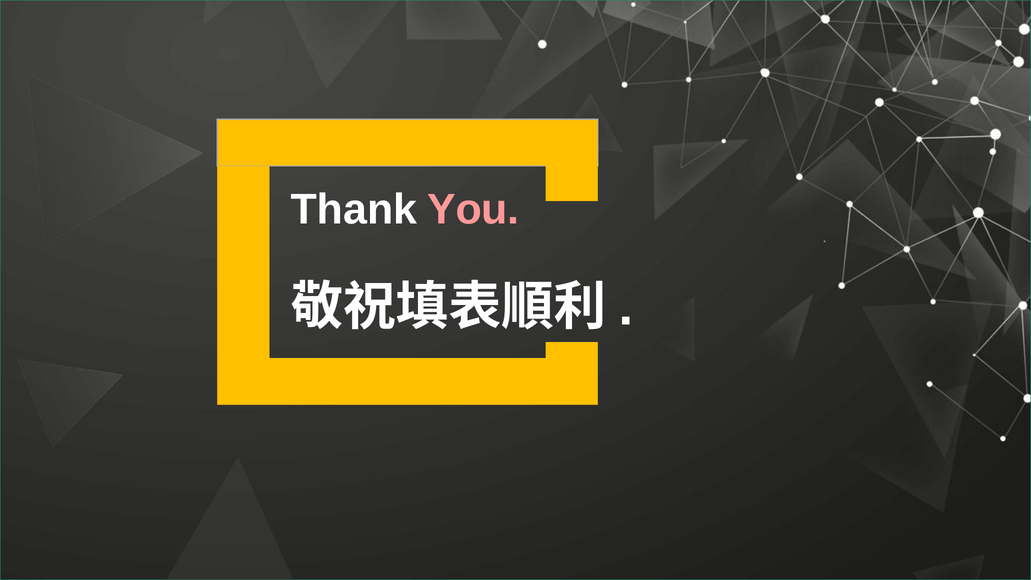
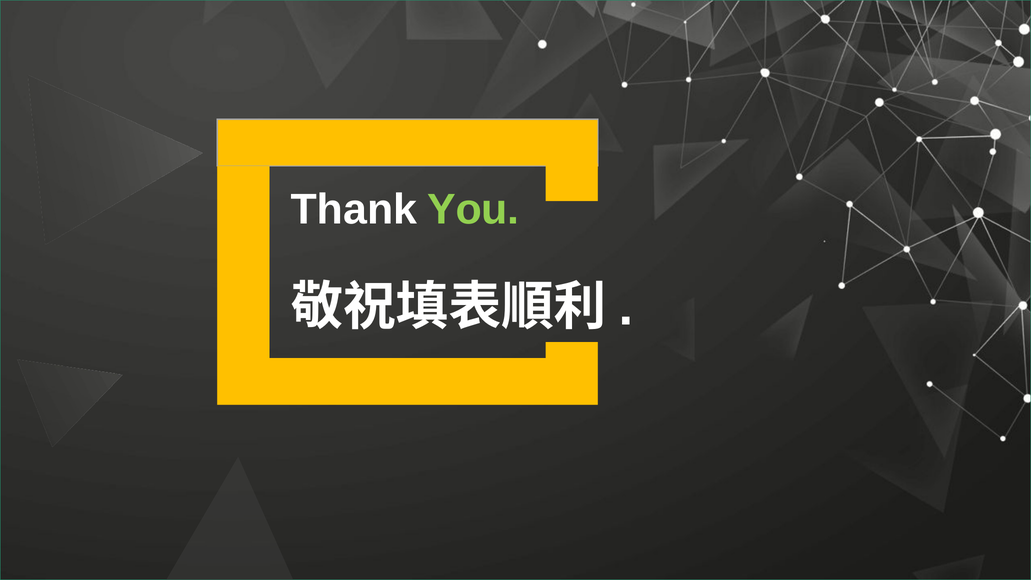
You colour: pink -> light green (473, 210)
